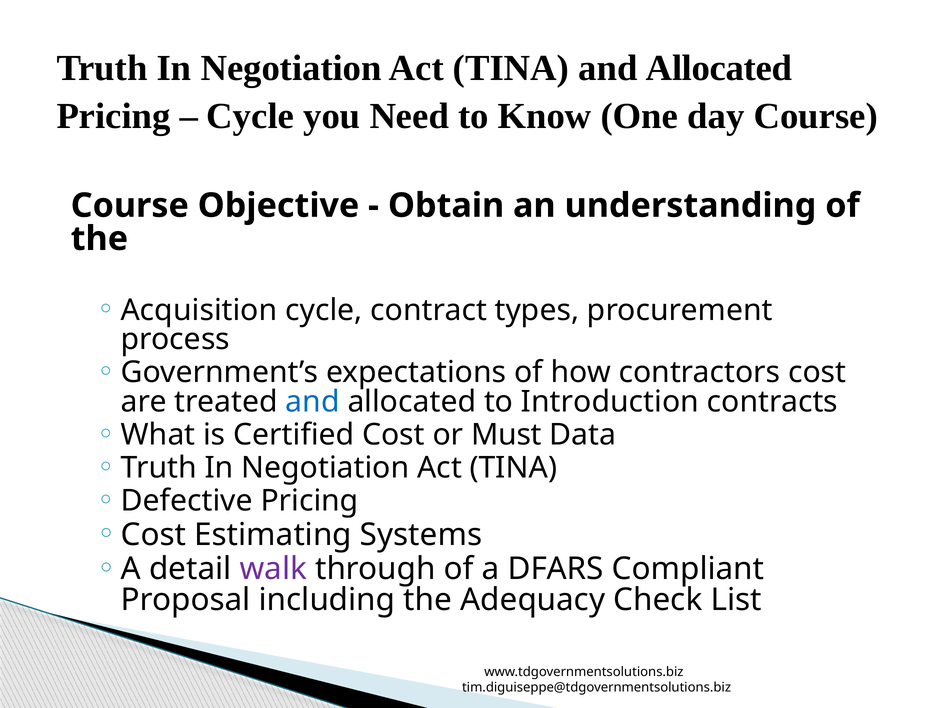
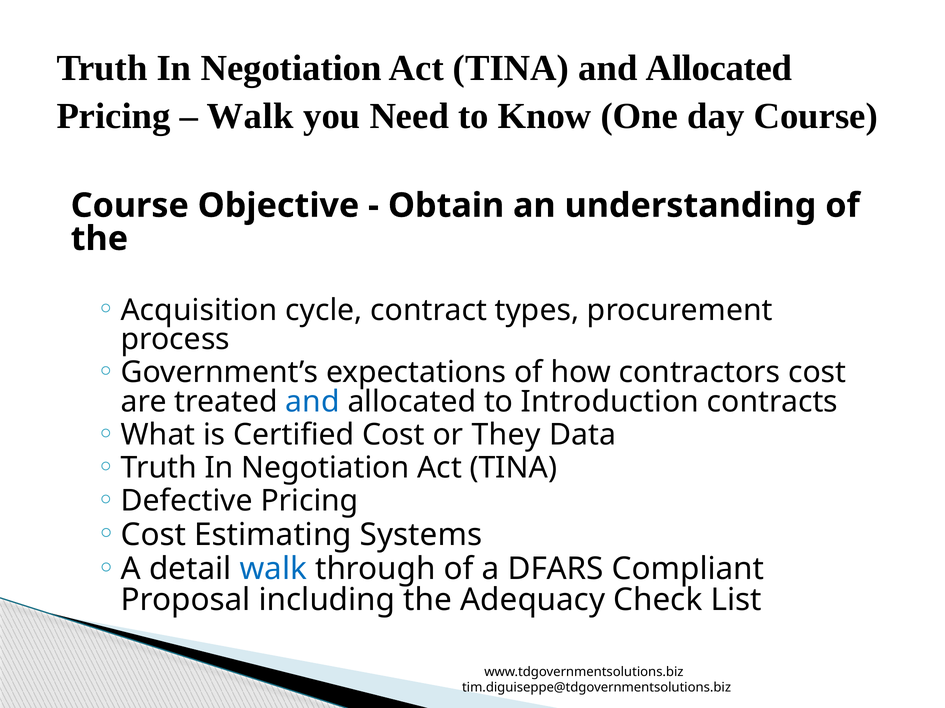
Cycle: Cycle -> Walk (250, 116)
Must: Must -> They (506, 435)
walk colour: purple -> blue (273, 570)
